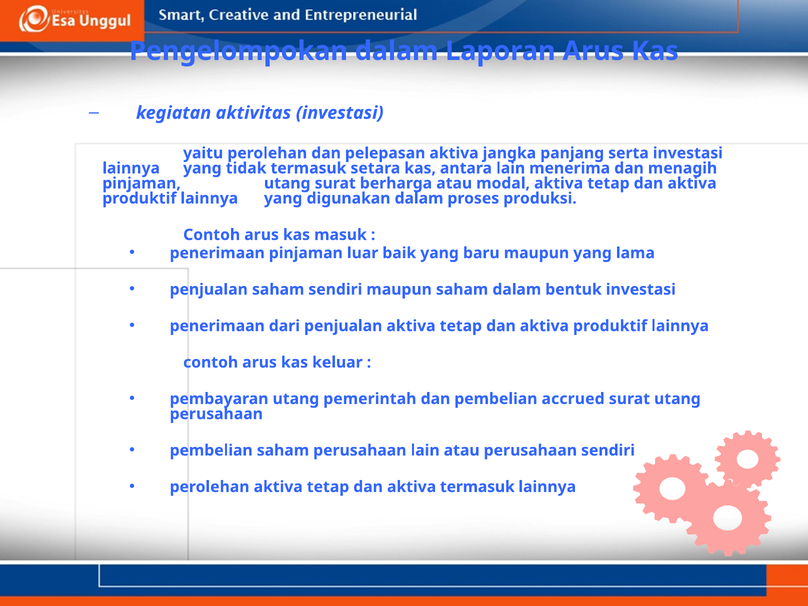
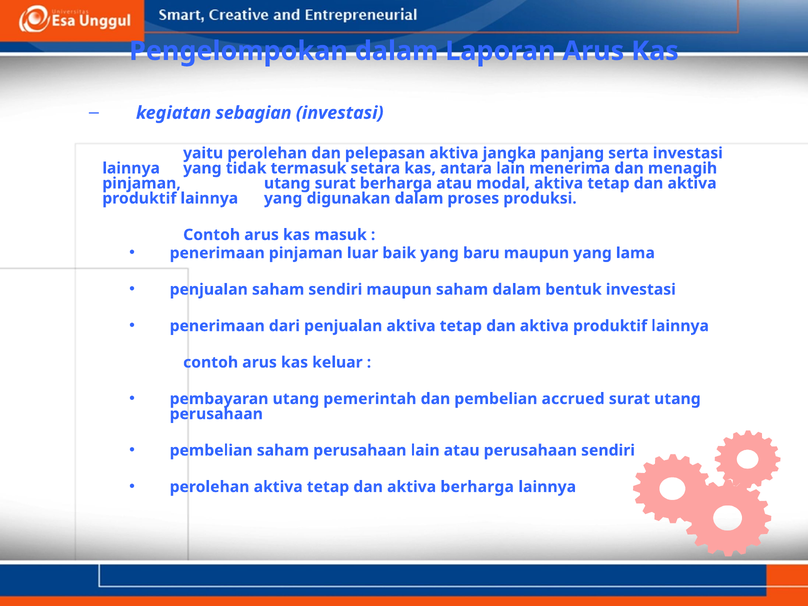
aktivitas: aktivitas -> sebagian (254, 113)
aktiva termasuk: termasuk -> berharga (477, 487)
